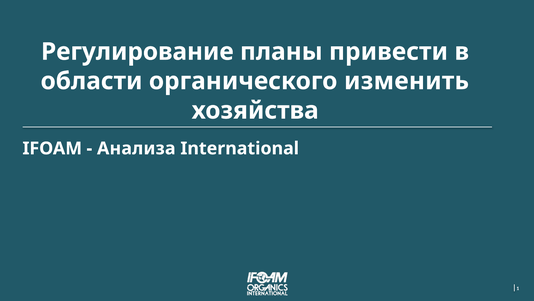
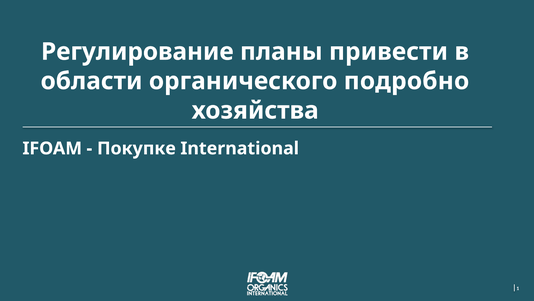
изменить: изменить -> подробно (406, 81)
Анализа: Анализа -> Покупке (136, 148)
